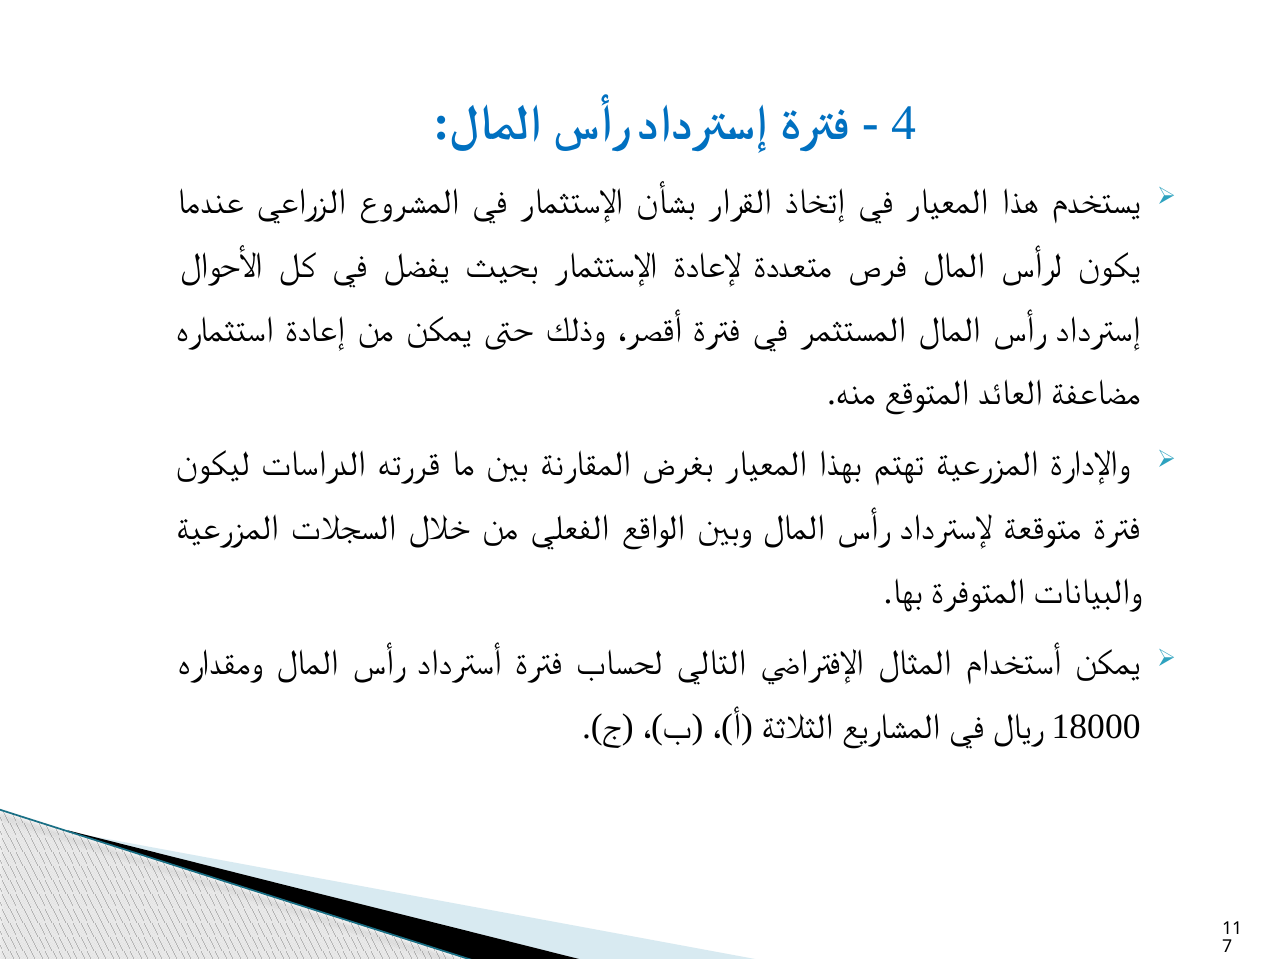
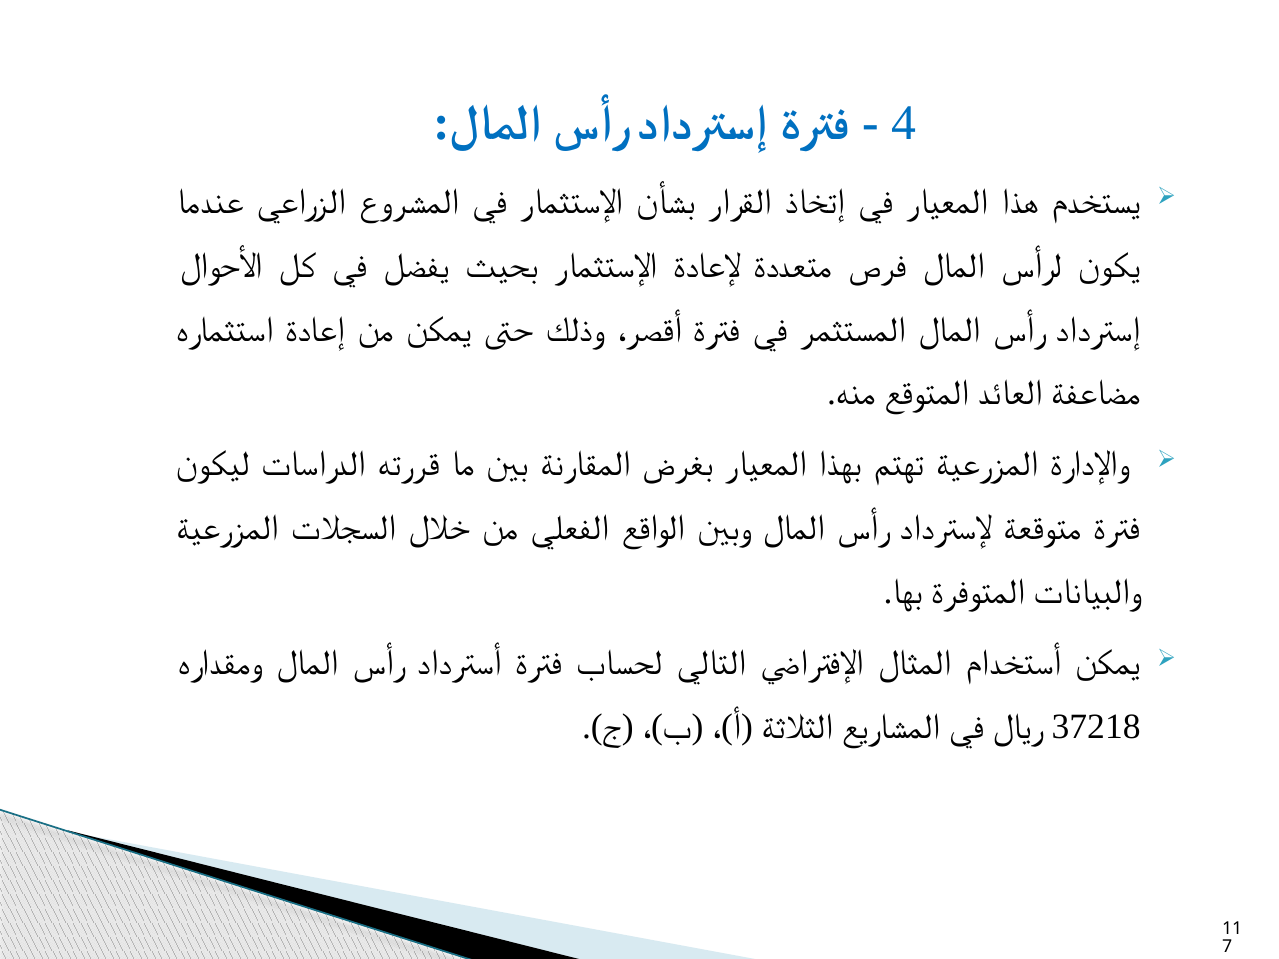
18000: 18000 -> 37218 (1096, 727)
